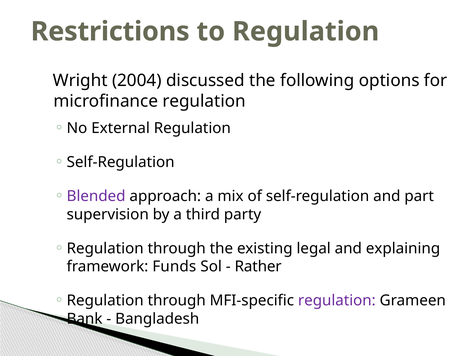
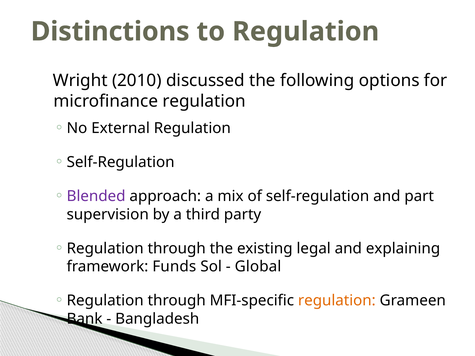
Restrictions: Restrictions -> Distinctions (110, 32)
2004: 2004 -> 2010 (137, 81)
Rather: Rather -> Global (258, 267)
regulation colour: purple -> orange (337, 301)
